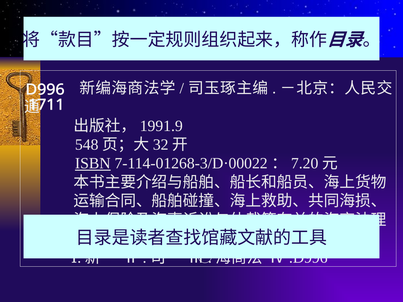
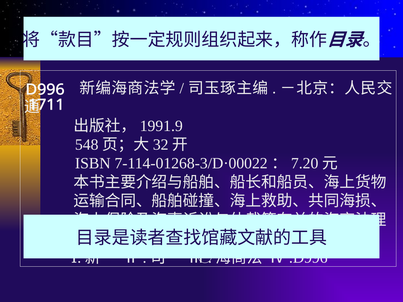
ISBN underline: present -> none (93, 164)
